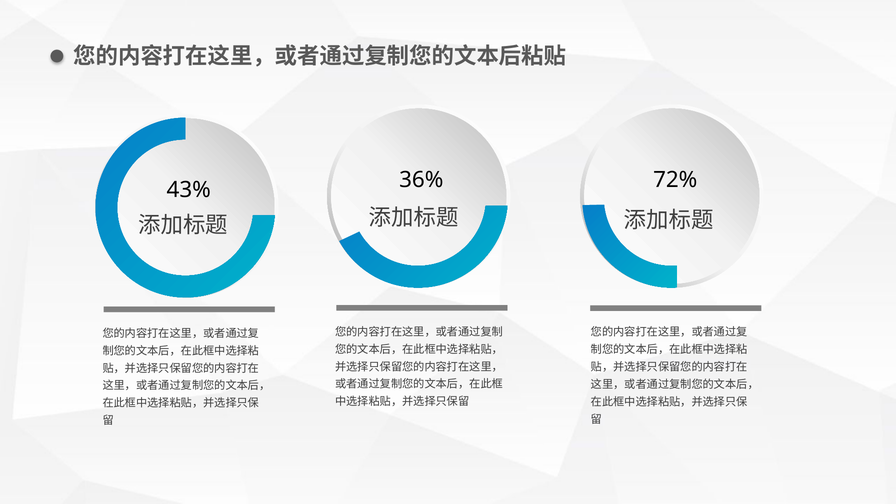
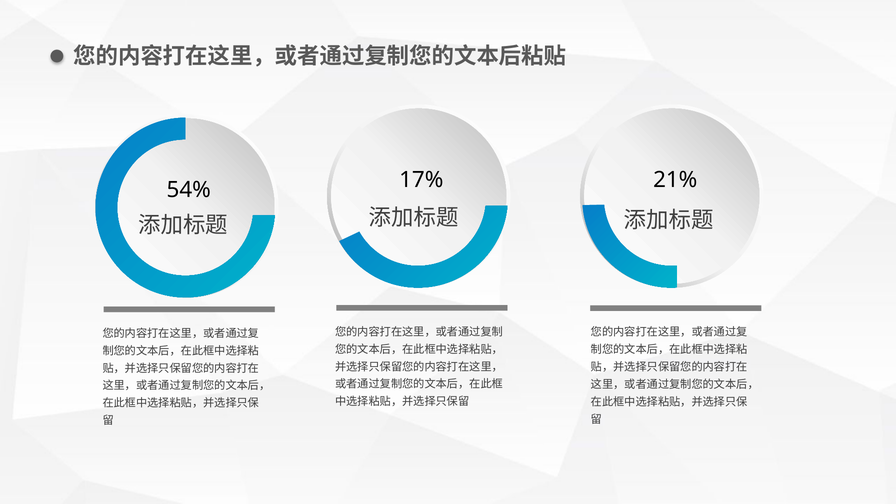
36%: 36% -> 17% (421, 180)
72%: 72% -> 21% (675, 180)
43%: 43% -> 54% (189, 190)
